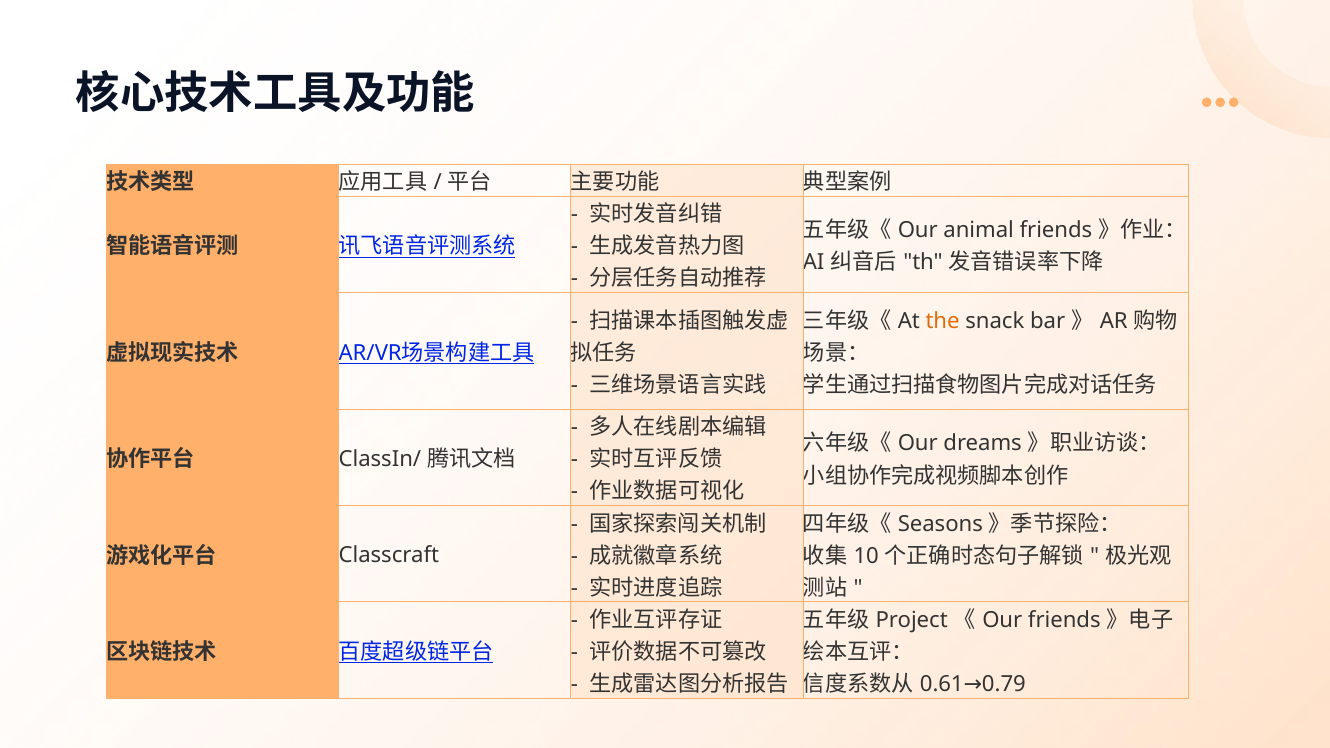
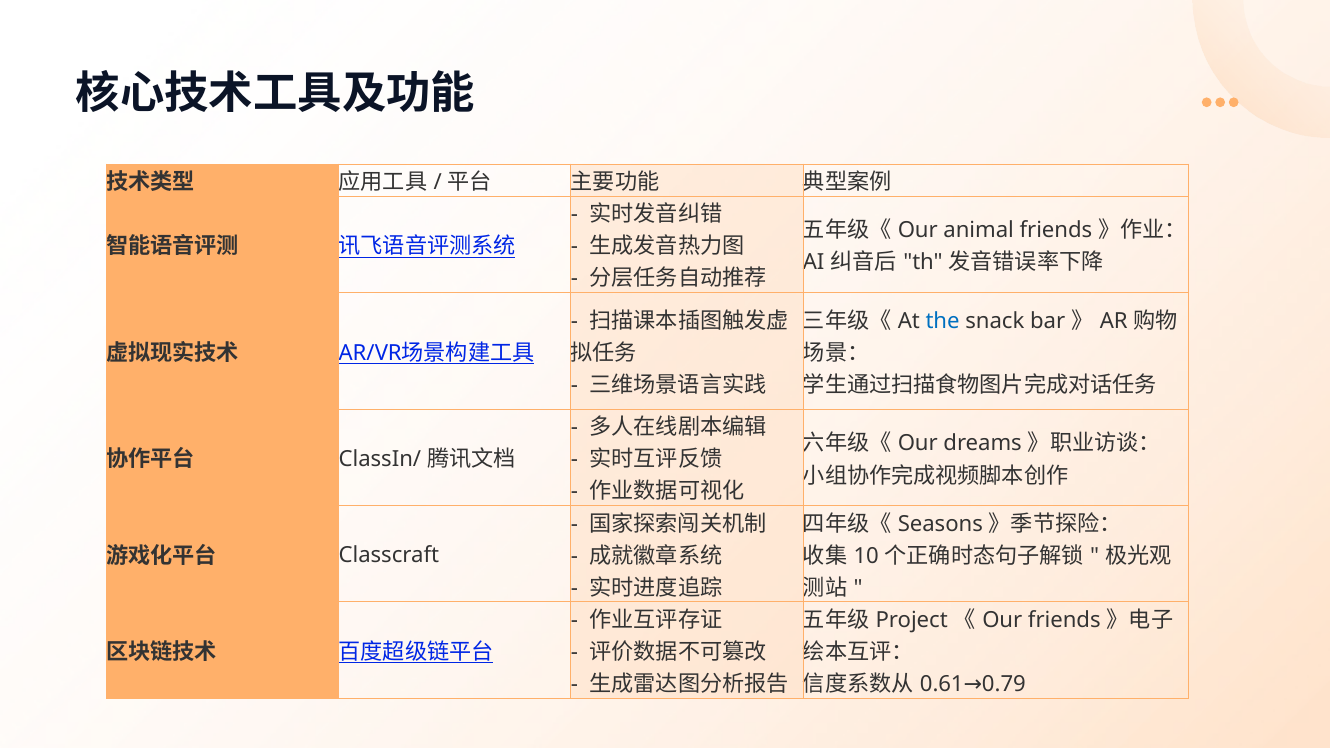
the colour: orange -> blue (943, 321)
